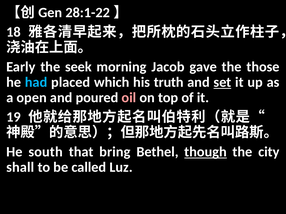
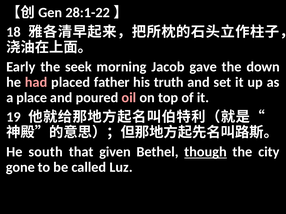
those: those -> down (263, 67)
had colour: light blue -> pink (36, 82)
which: which -> father (112, 82)
set underline: present -> none (222, 82)
open: open -> place (32, 98)
bring: bring -> given (115, 152)
shall: shall -> gone (20, 168)
